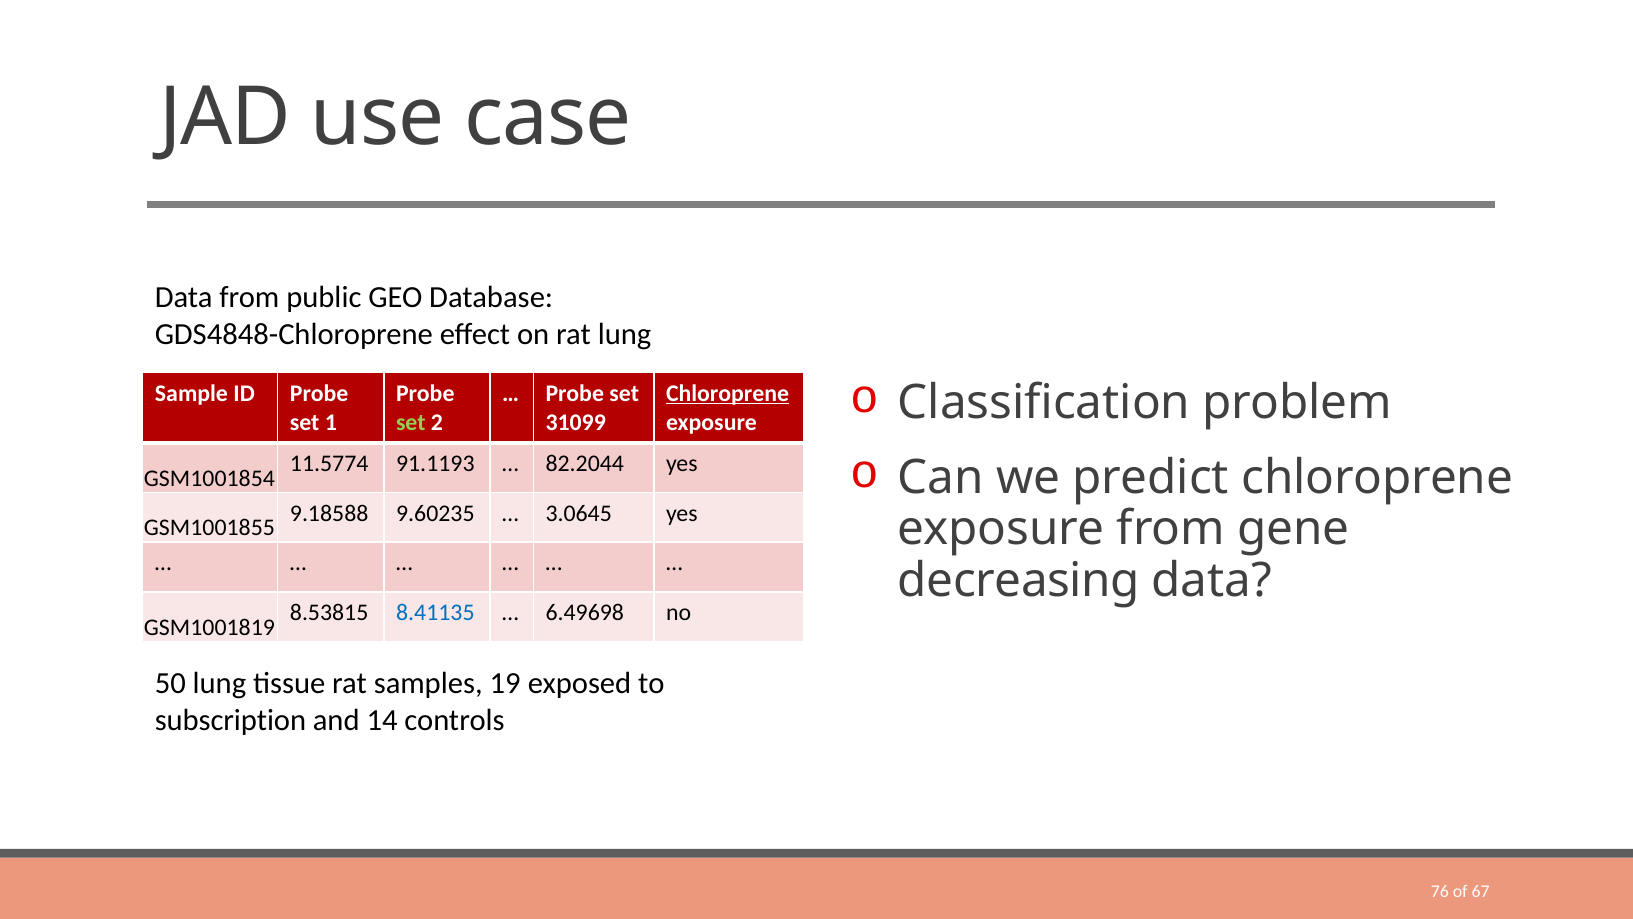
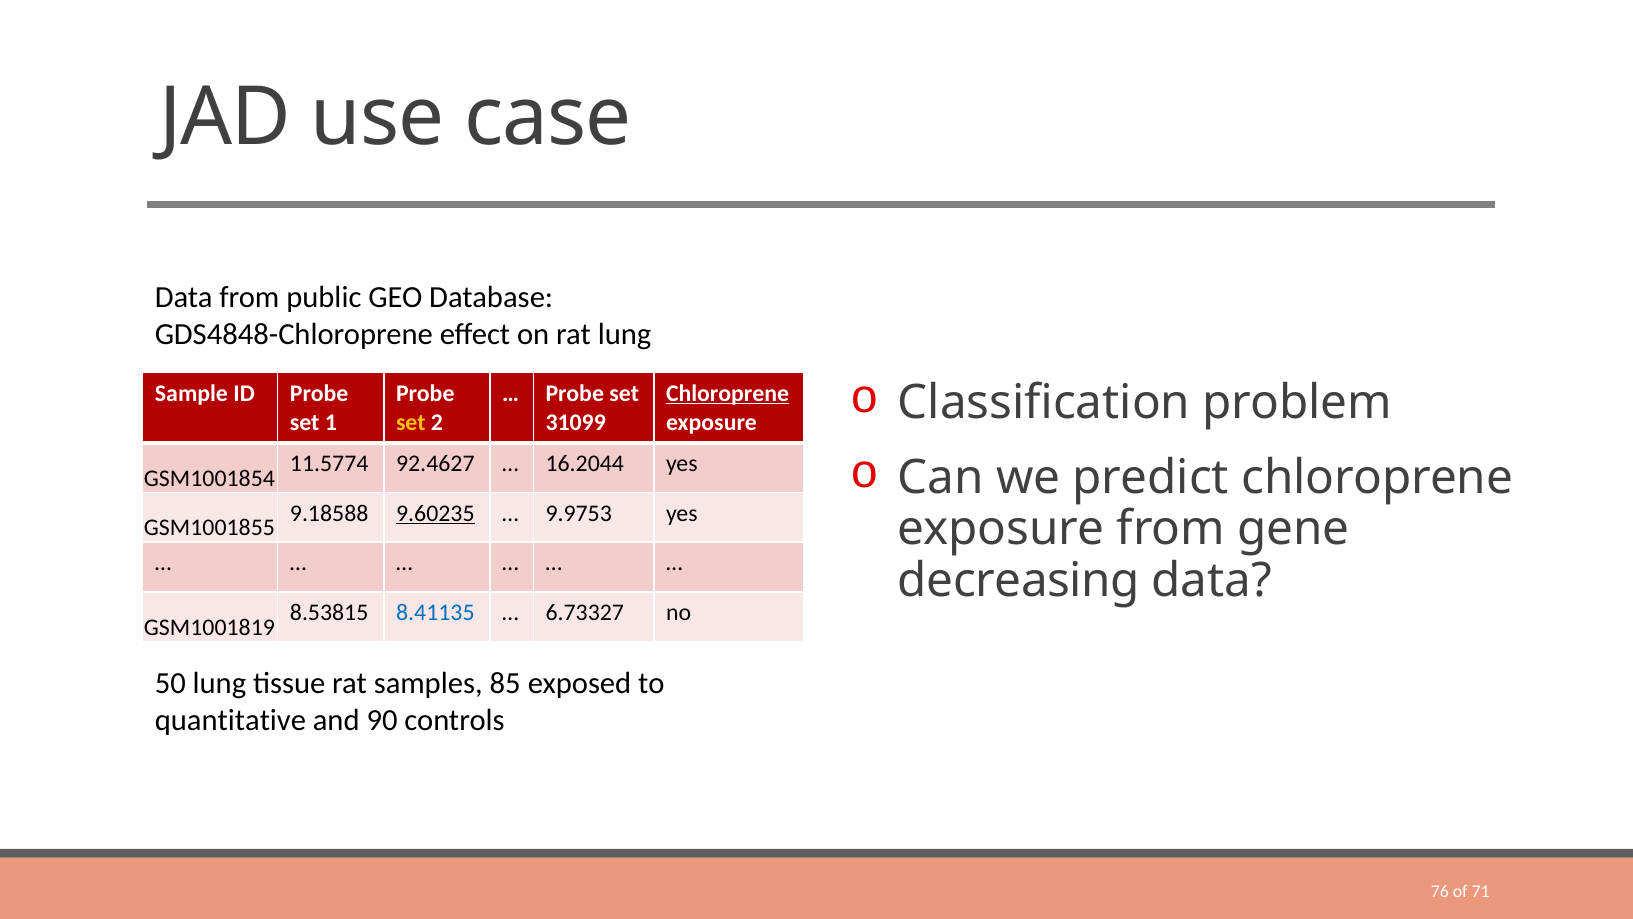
set colour: light green -> yellow (411, 422)
91.1193: 91.1193 -> 92.4627 (435, 463)
82.2044: 82.2044 -> 16.2044 (585, 463)
9.60235 underline: none -> present (435, 513)
3.0645: 3.0645 -> 9.9753 (579, 513)
6.49698: 6.49698 -> 6.73327 (585, 612)
19: 19 -> 85 (505, 683)
subscription: subscription -> quantitative (230, 720)
14: 14 -> 90 (382, 720)
67: 67 -> 71 (1481, 891)
